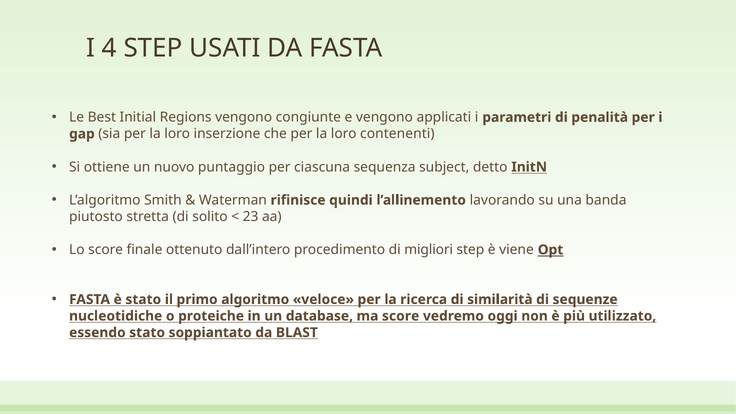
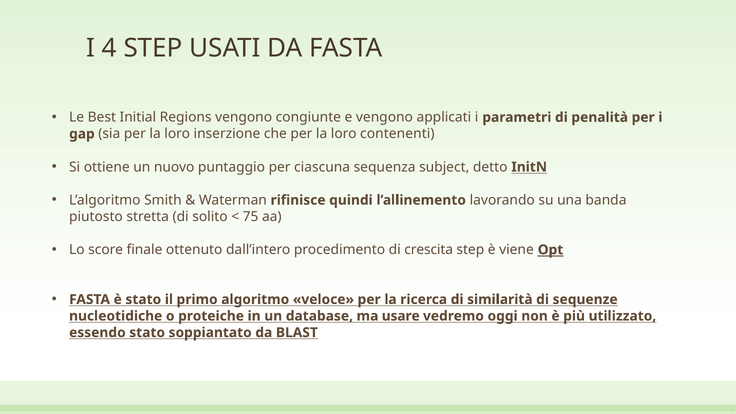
23: 23 -> 75 (251, 217)
migliori: migliori -> crescita (429, 250)
ma score: score -> usare (401, 316)
